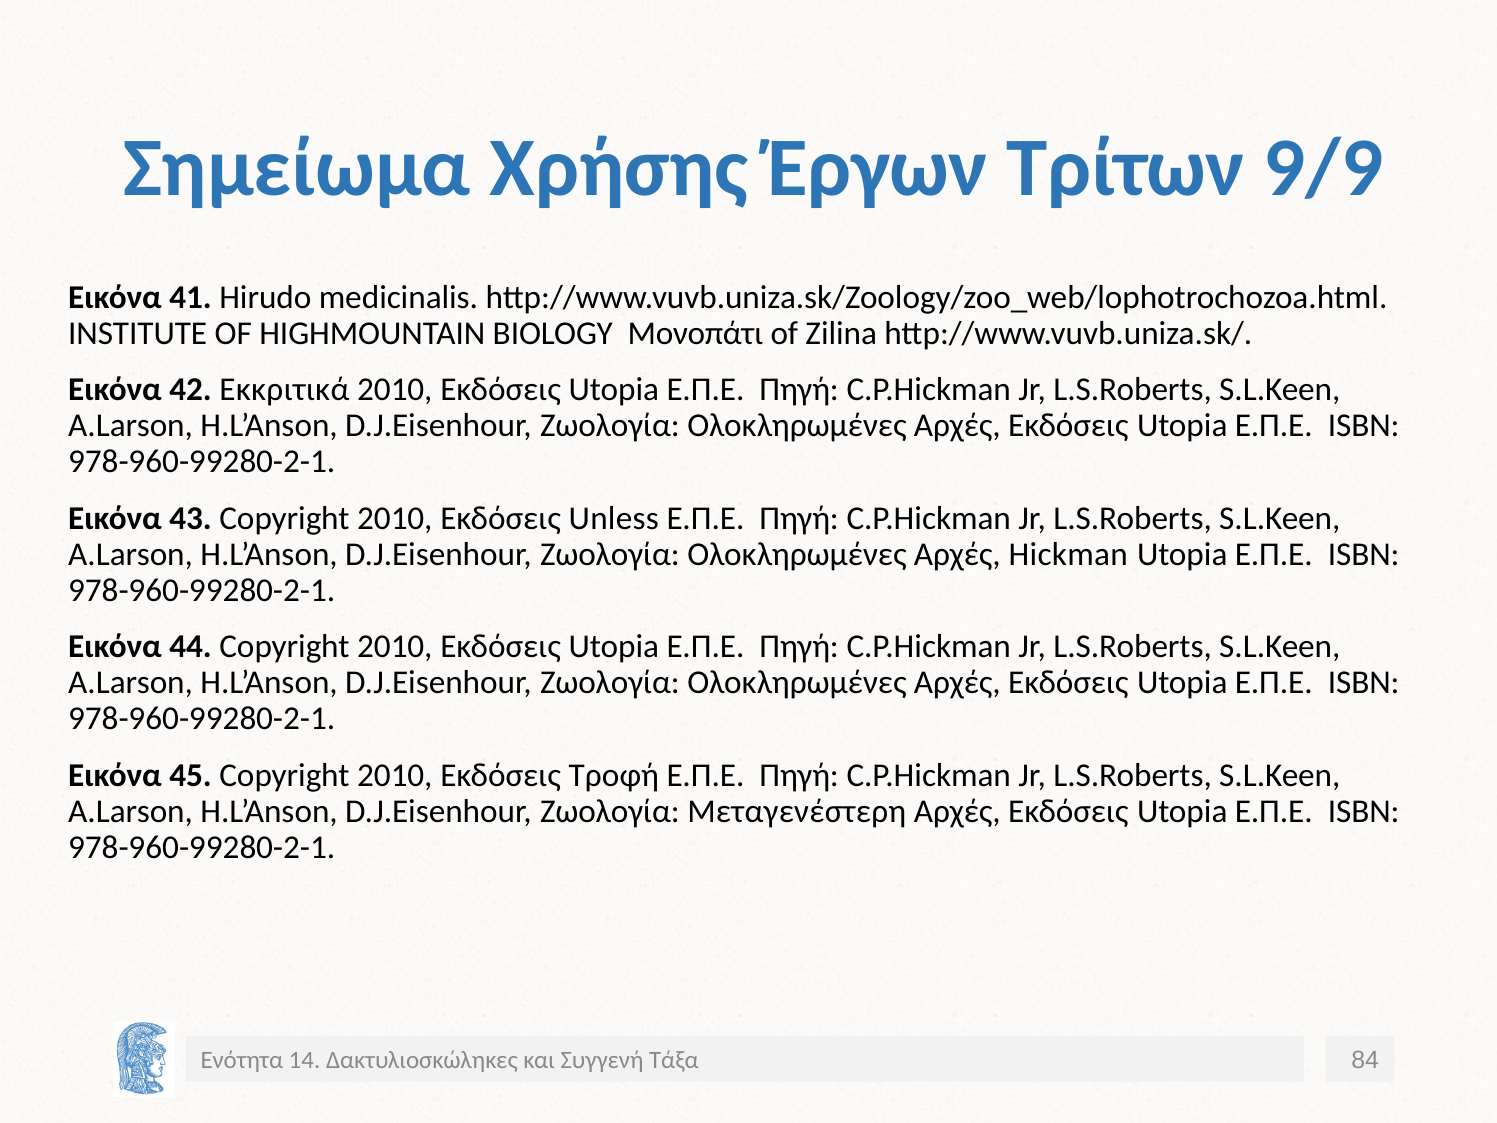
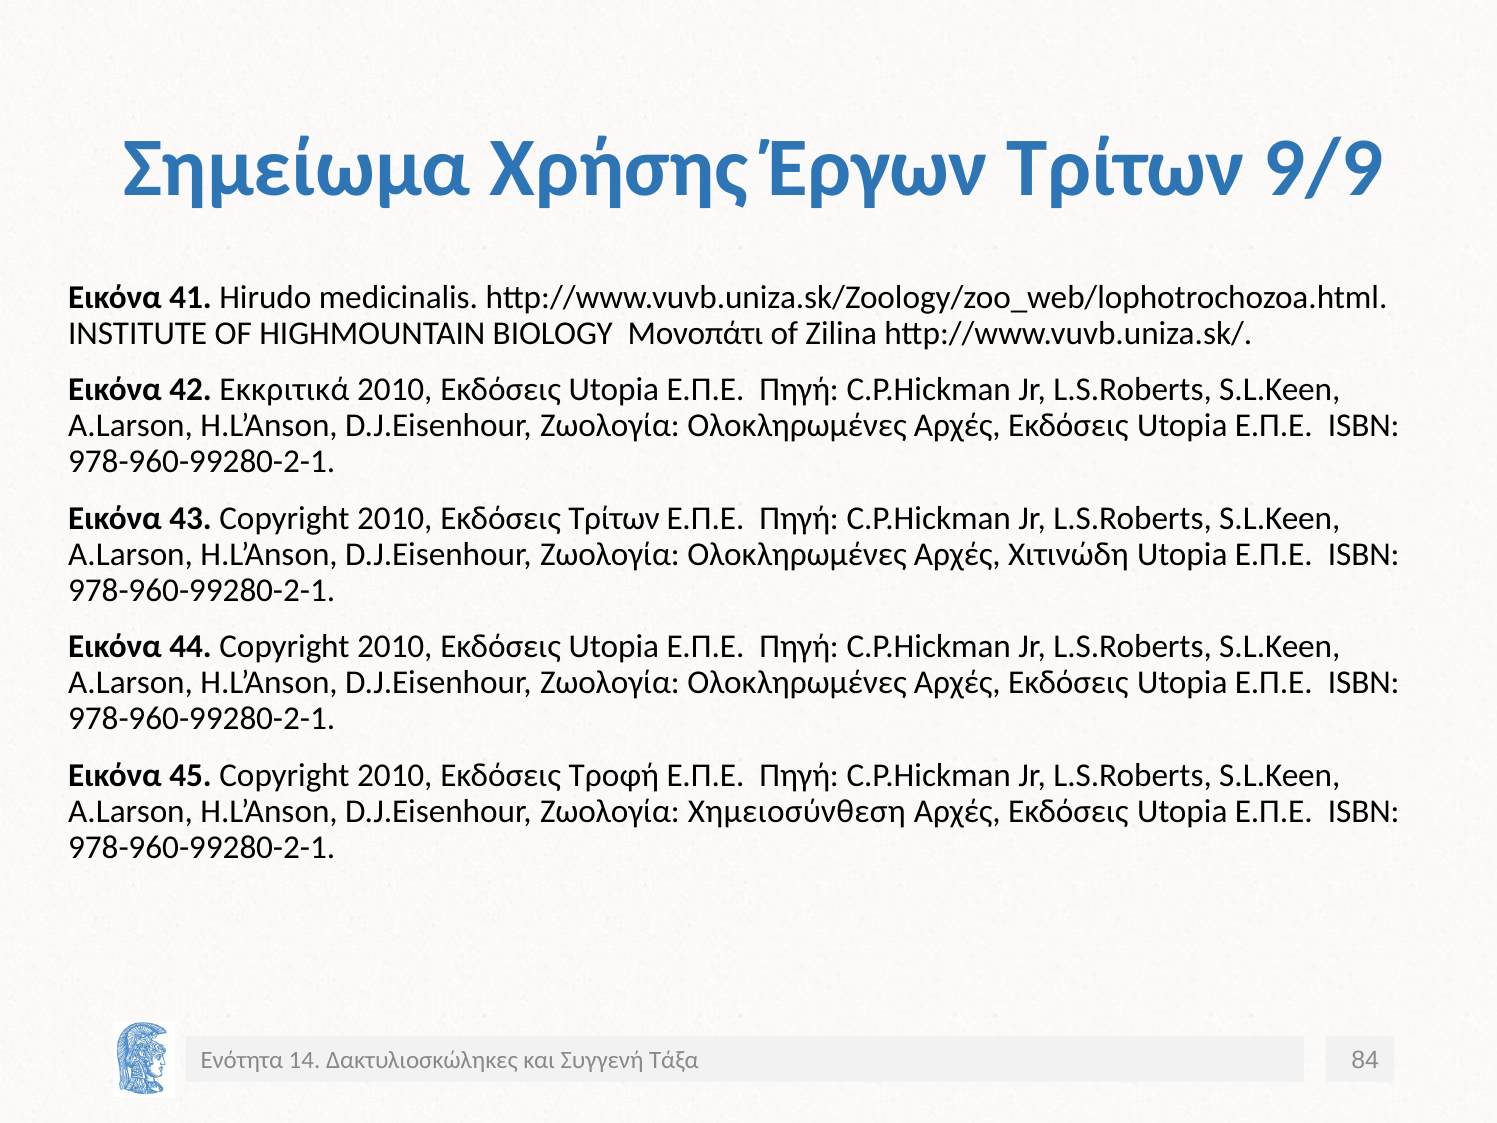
Εκδόσεις Unless: Unless -> Τρίτων (614, 518)
Hickman: Hickman -> Χιτινώδη (1068, 554)
Μεταγενέστερη: Μεταγενέστερη -> Χημειοσύνθεση (797, 811)
